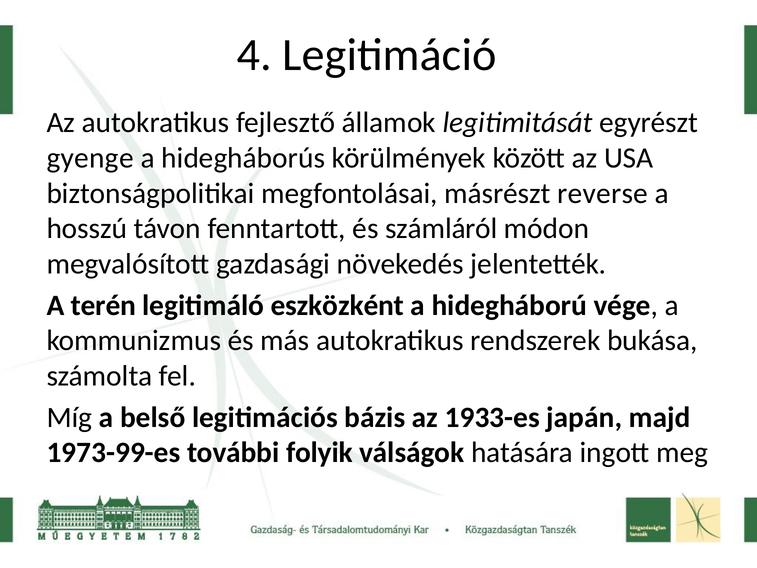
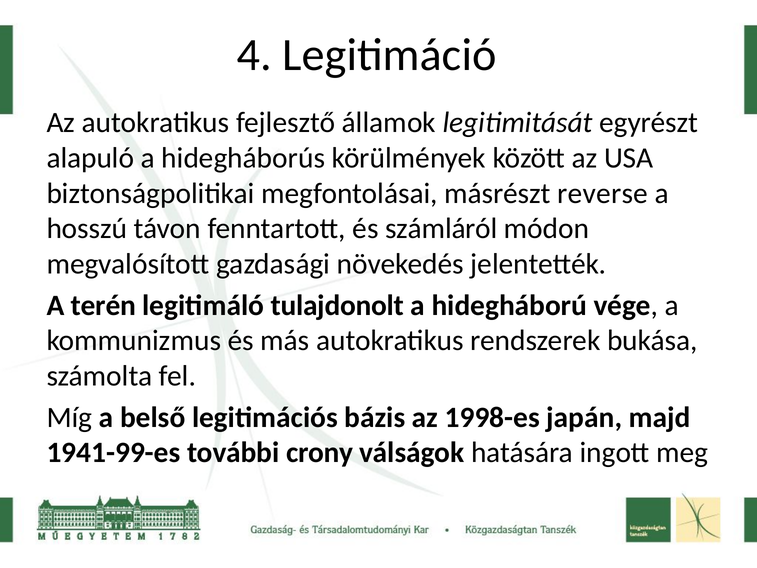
gyenge: gyenge -> alapuló (90, 158)
eszközként: eszközként -> tulajdonolt (337, 305)
1933-es: 1933-es -> 1998-es (492, 417)
1973-99-es: 1973-99-es -> 1941-99-es (114, 452)
folyik: folyik -> crony (320, 452)
